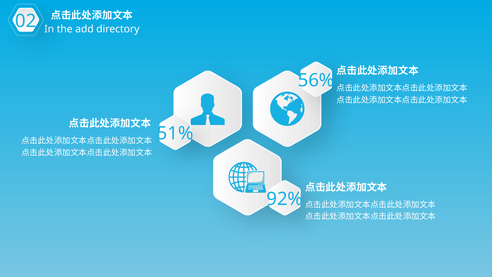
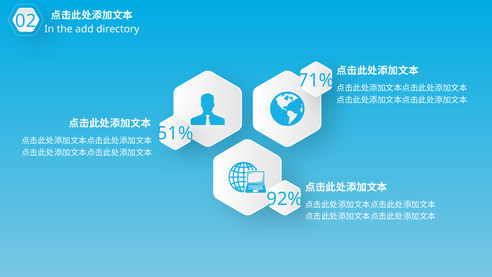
56%: 56% -> 71% (316, 80)
